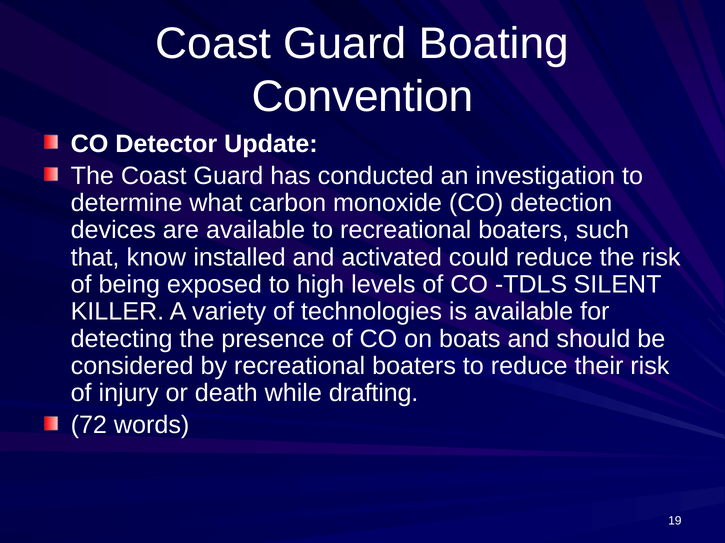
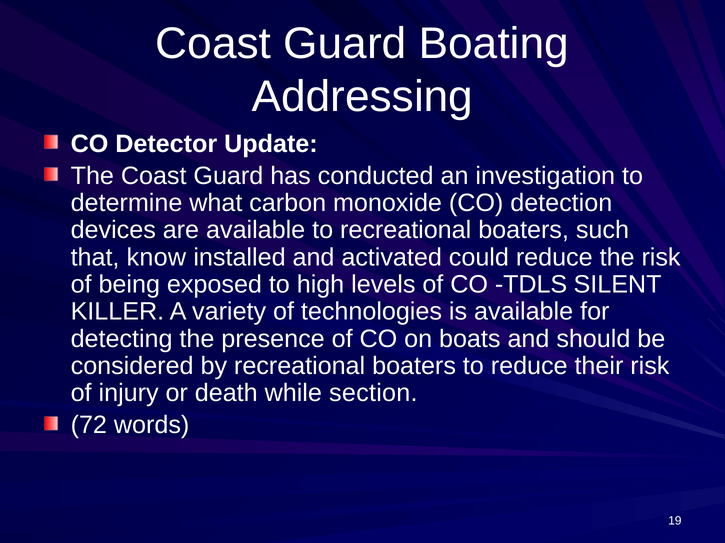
Convention: Convention -> Addressing (362, 97)
drafting: drafting -> section (373, 394)
